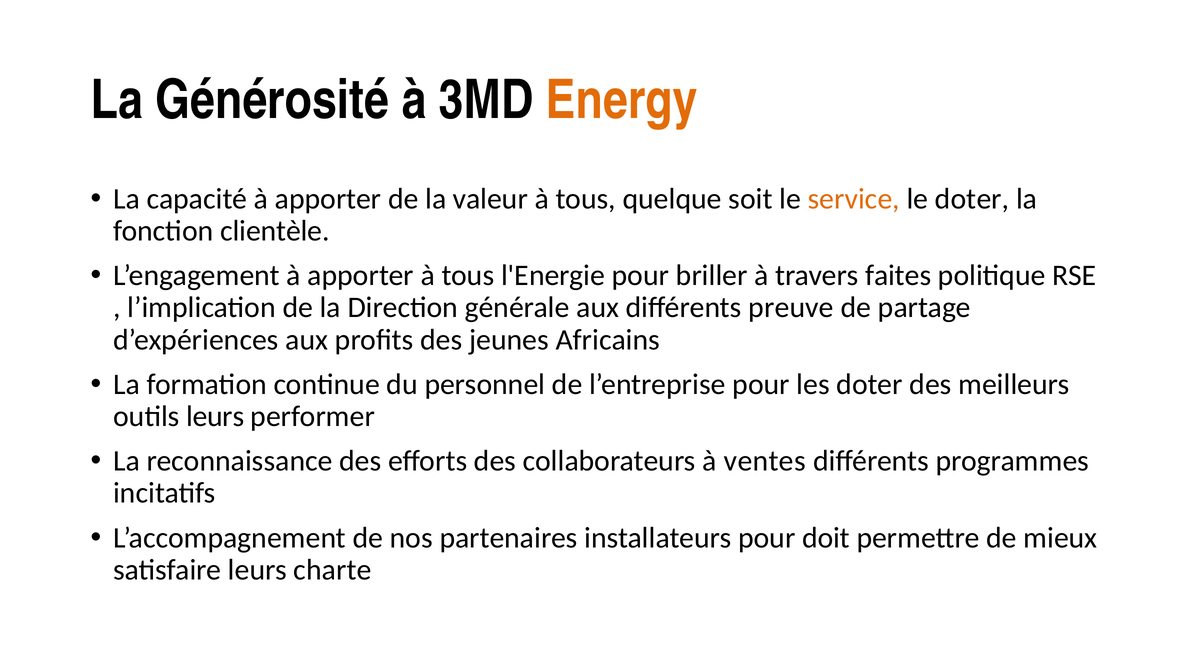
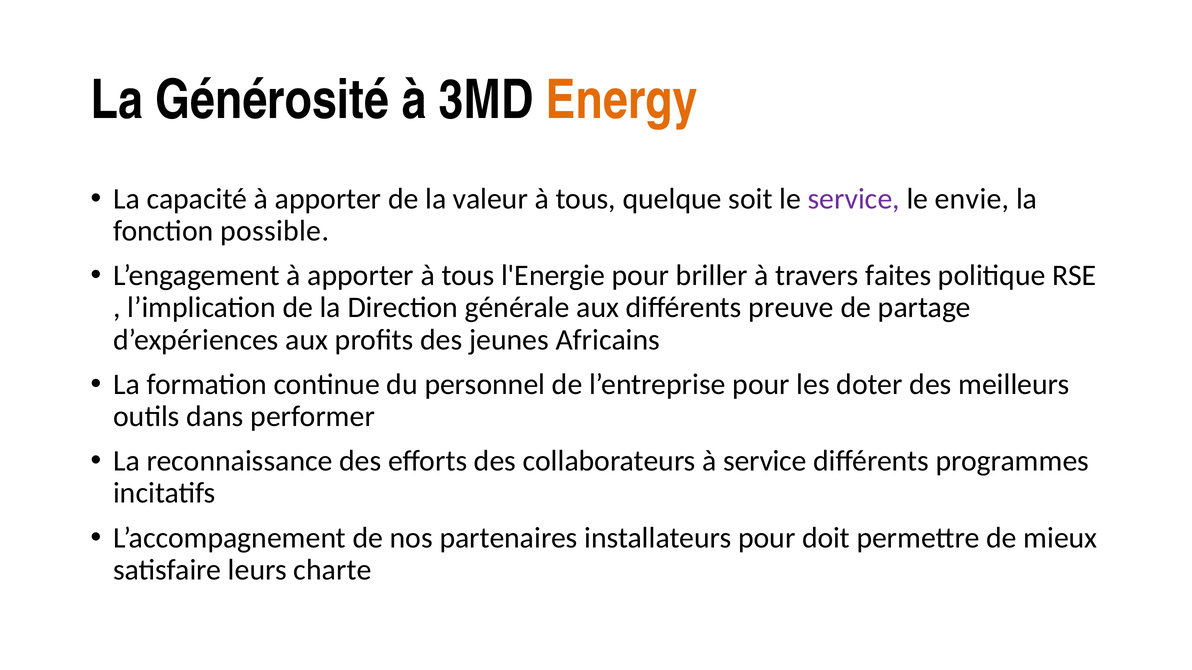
service colour: orange -> purple (854, 199)
le doter: doter -> envie (972, 199)
clientèle: clientèle -> possible (275, 231)
outils leurs: leurs -> dans (215, 417)
à ventes: ventes -> service (765, 461)
